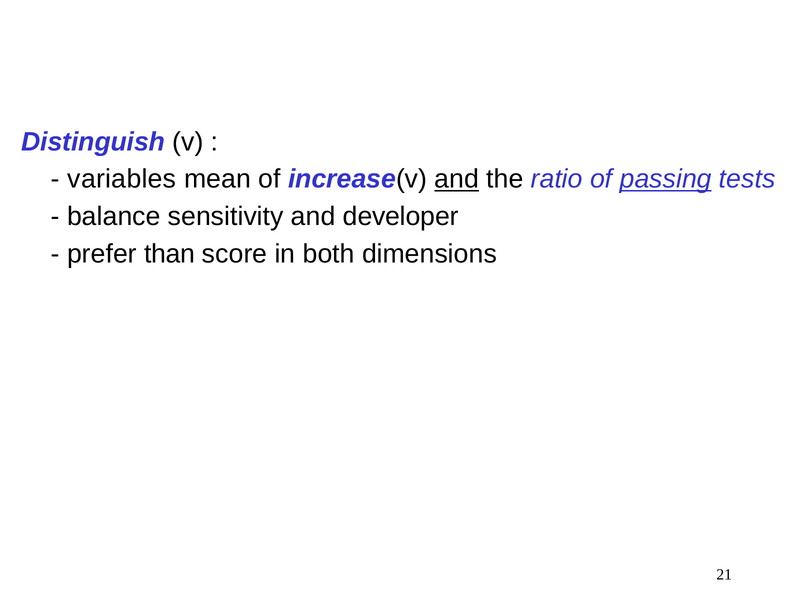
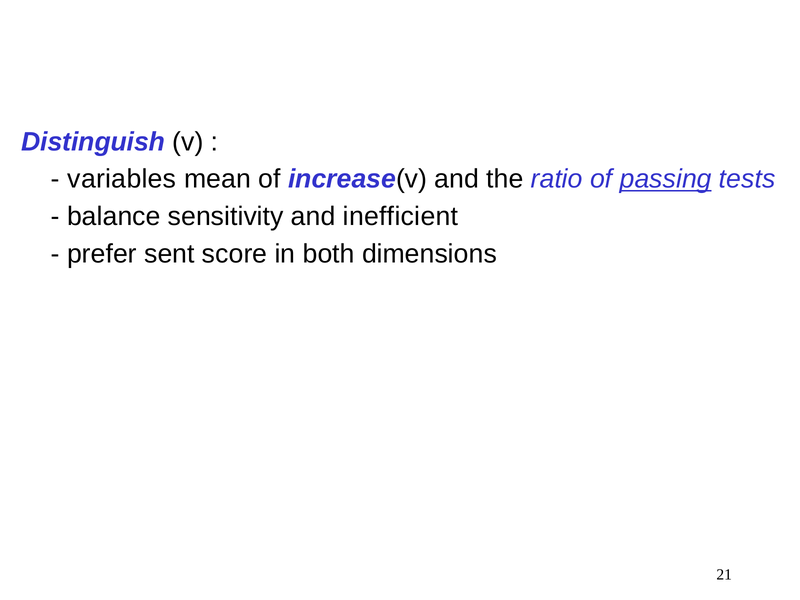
and underline: present -> none (457, 179)
developer: developer -> inefficient (400, 217)
than: than -> sent (169, 254)
